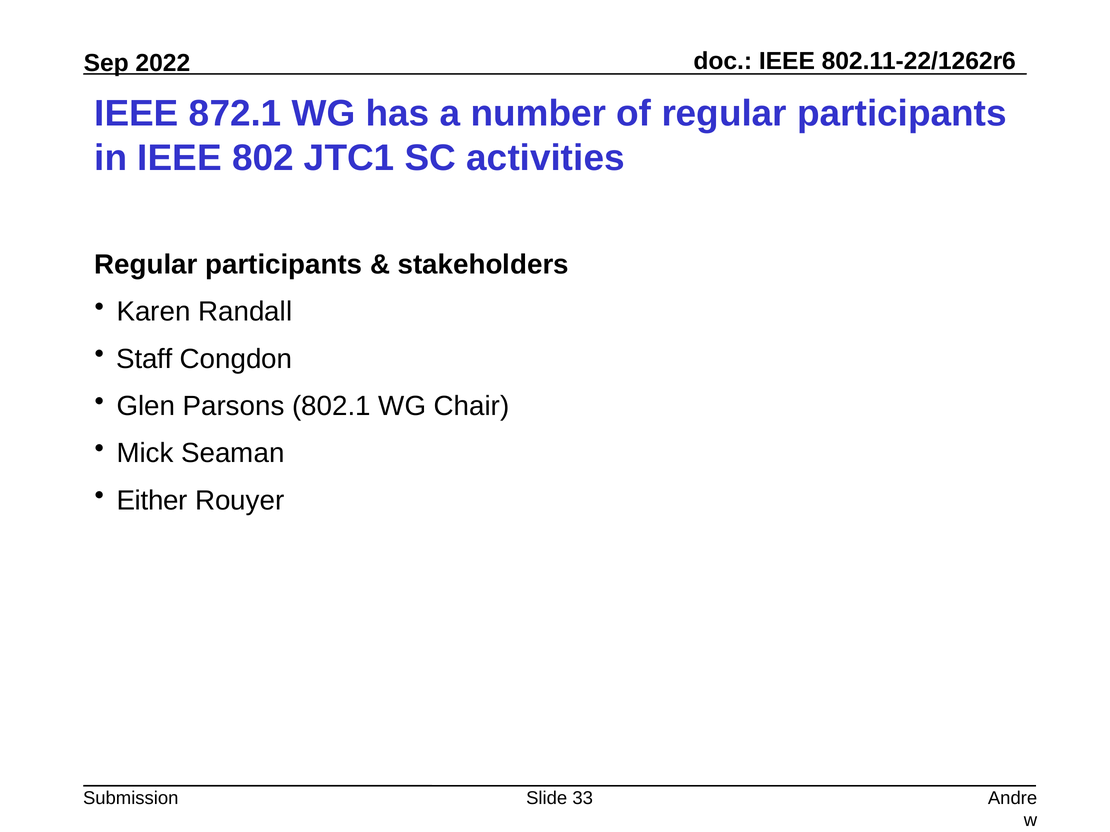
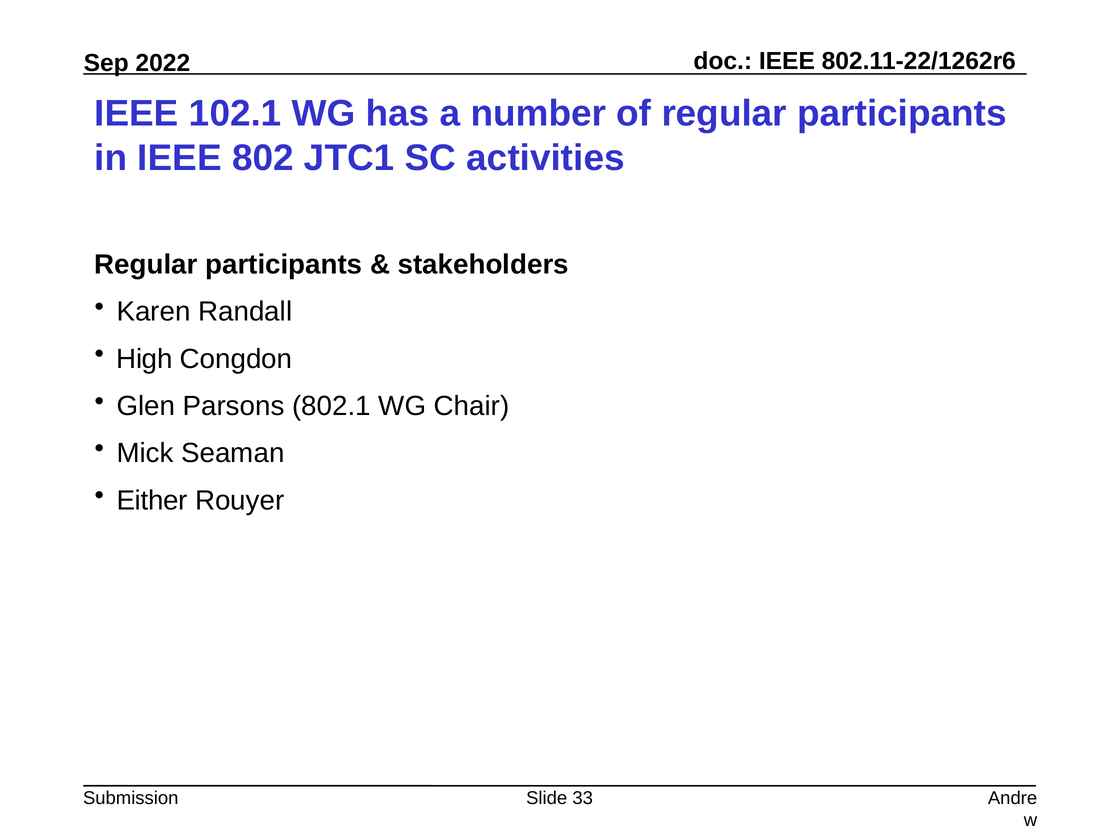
872.1: 872.1 -> 102.1 (235, 114)
Staff: Staff -> High (144, 359)
